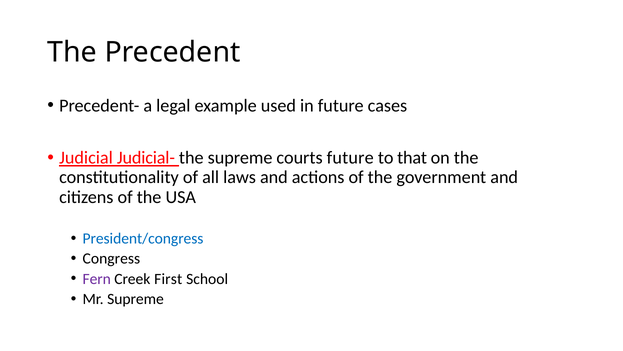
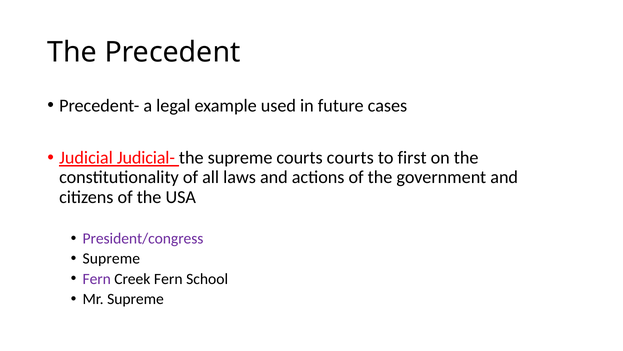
courts future: future -> courts (350, 158)
that: that -> first (412, 158)
President/congress colour: blue -> purple (143, 238)
Congress: Congress -> Supreme (111, 258)
Creek First: First -> Fern (168, 278)
